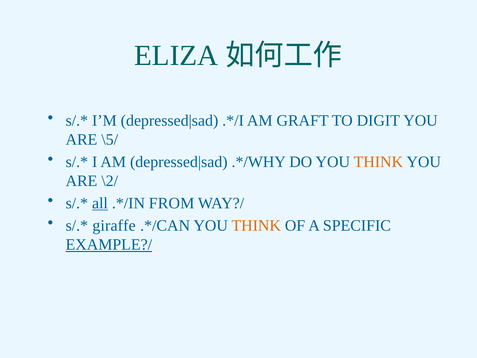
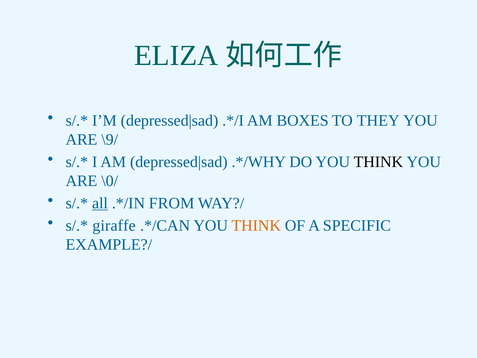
GRAFT: GRAFT -> BOXES (303, 120)
DIGIT: DIGIT -> THEY (378, 120)
\5/: \5/ -> \9/ (110, 139)
THINK colour: orange -> black (378, 162)
\2/: \2/ -> \0/ (110, 181)
EXAMPLE?/ underline: present -> none (109, 244)
